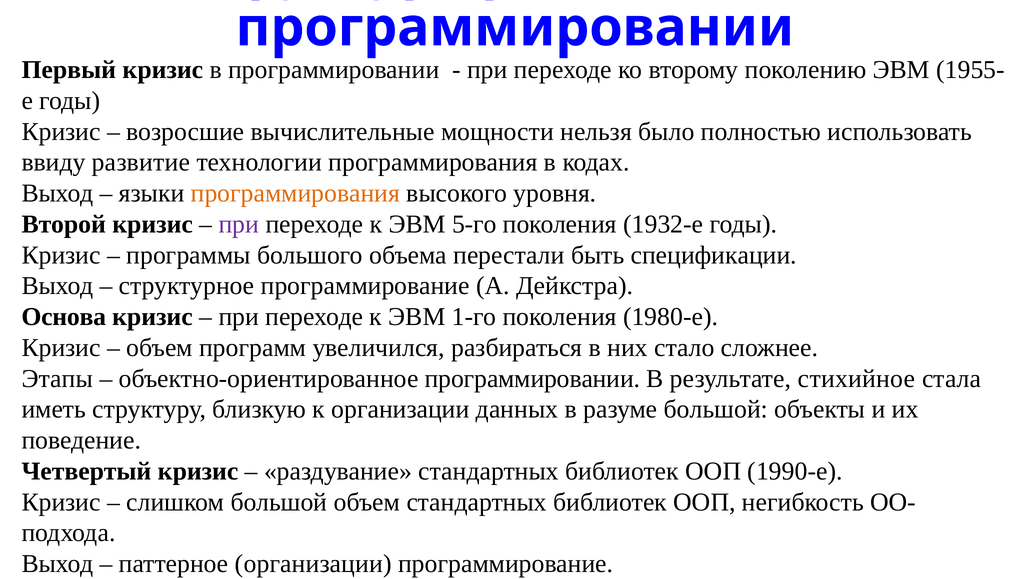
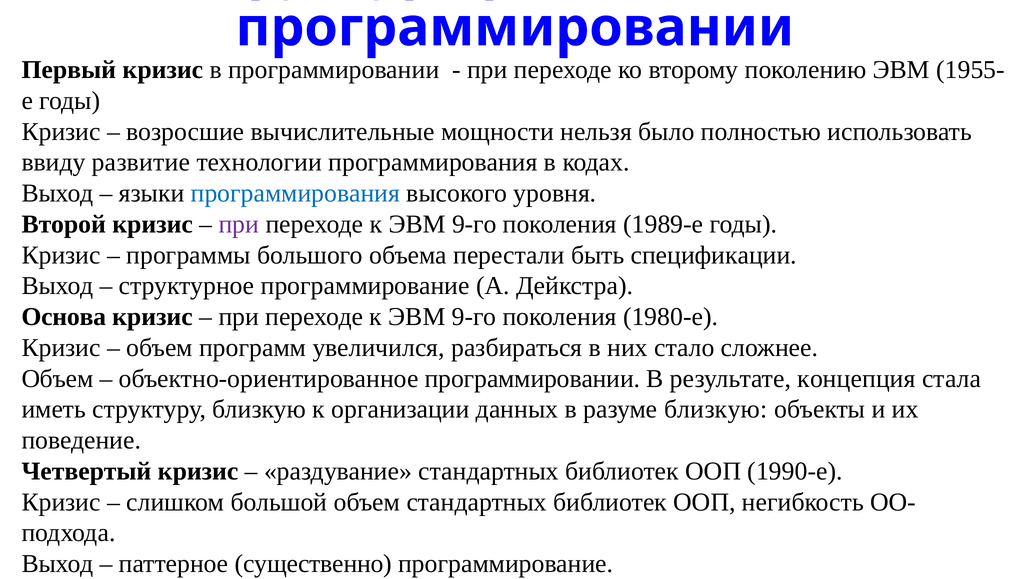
программирования colour: orange -> blue (295, 193)
5-го: 5-го -> 9-го (474, 224)
1932-е: 1932-е -> 1989-е (663, 224)
1-го: 1-го -> 9-го (474, 317)
Этапы: Этапы -> Объем (57, 379)
стихийное: стихийное -> концепция (857, 379)
разуме большой: большой -> близкую (716, 410)
паттерное организации: организации -> существенно (313, 564)
